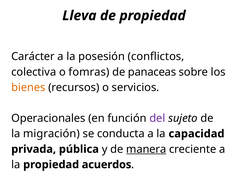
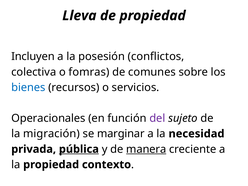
Carácter: Carácter -> Incluyen (33, 57)
panaceas: panaceas -> comunes (152, 72)
bienes colour: orange -> blue (28, 87)
conducta: conducta -> marginar (121, 134)
capacidad: capacidad -> necesidad (196, 134)
pública underline: none -> present (79, 149)
acuerdos: acuerdos -> contexto (107, 165)
